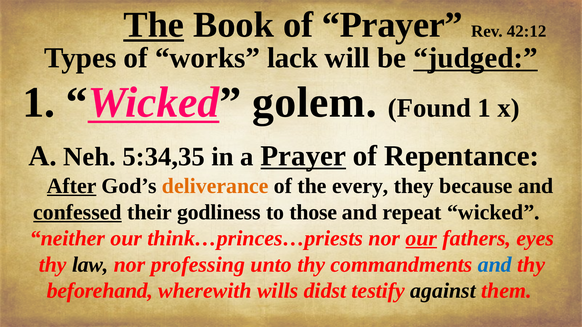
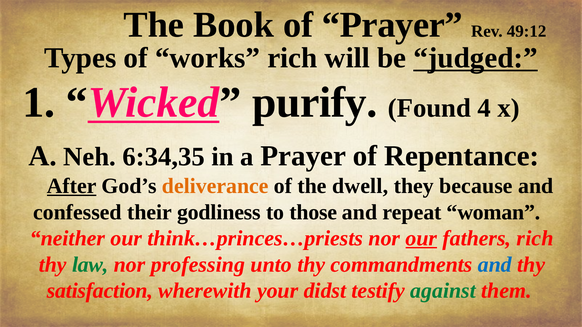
The underline: present -> none (154, 25)
42:12: 42:12 -> 49:12 (527, 31)
works lack: lack -> rich (292, 58)
golem: golem -> purify (315, 103)
Found 1: 1 -> 4 (484, 108)
5:34,35: 5:34,35 -> 6:34,35 (164, 157)
Prayer underline: present -> none (303, 156)
every: every -> dwell (360, 186)
confessed underline: present -> none (77, 212)
repeat wicked: wicked -> woman (493, 212)
fathers eyes: eyes -> rich (535, 239)
law colour: black -> green (90, 265)
beforehand: beforehand -> satisfaction (100, 291)
wills: wills -> your (278, 291)
against colour: black -> green (443, 291)
